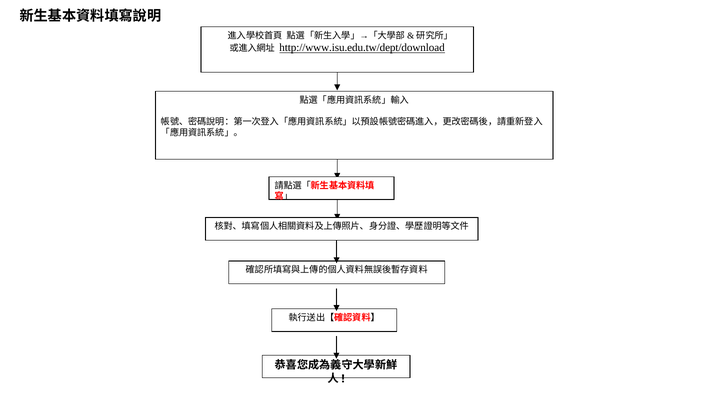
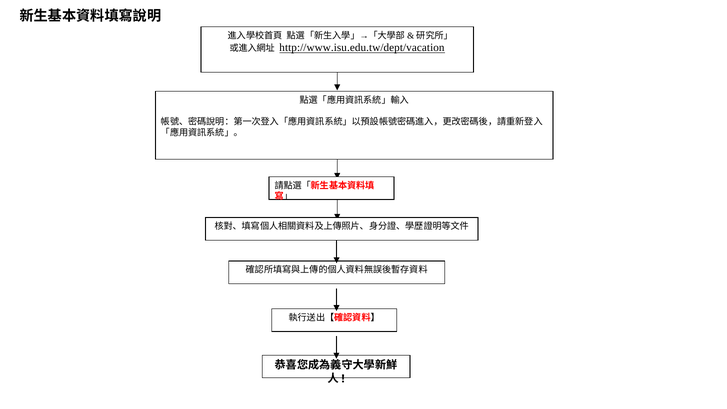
http://www.isu.edu.tw/dept/download: http://www.isu.edu.tw/dept/download -> http://www.isu.edu.tw/dept/vacation (362, 48)
